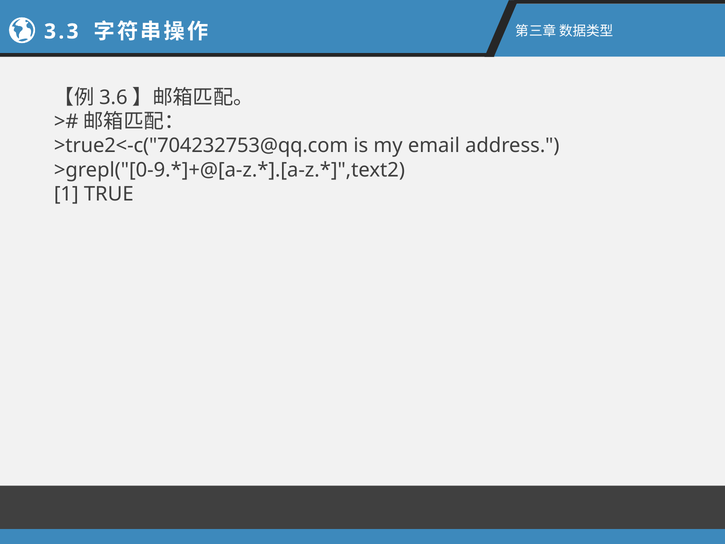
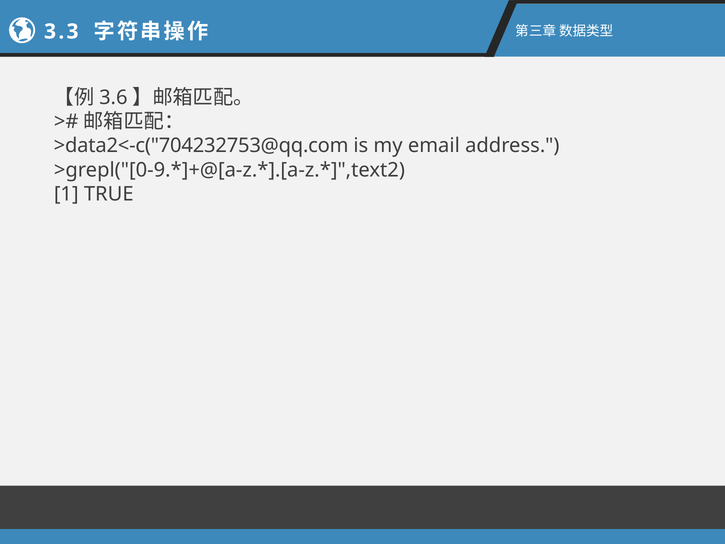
>true2<-c("704232753@qq.com: >true2<-c("704232753@qq.com -> >data2<-c("704232753@qq.com (201, 146)
